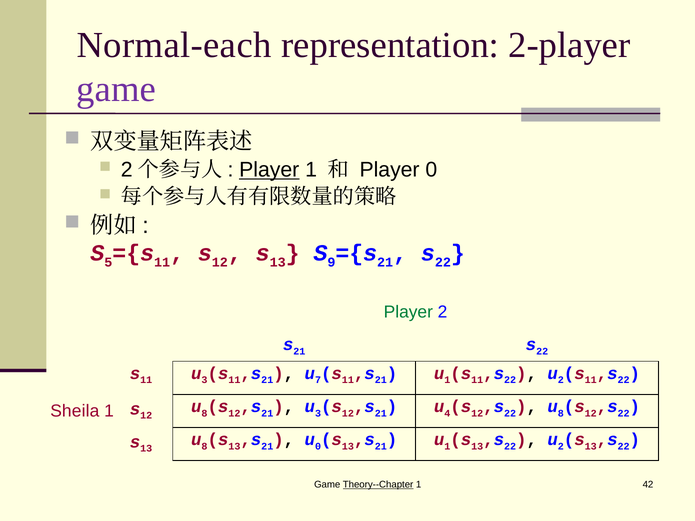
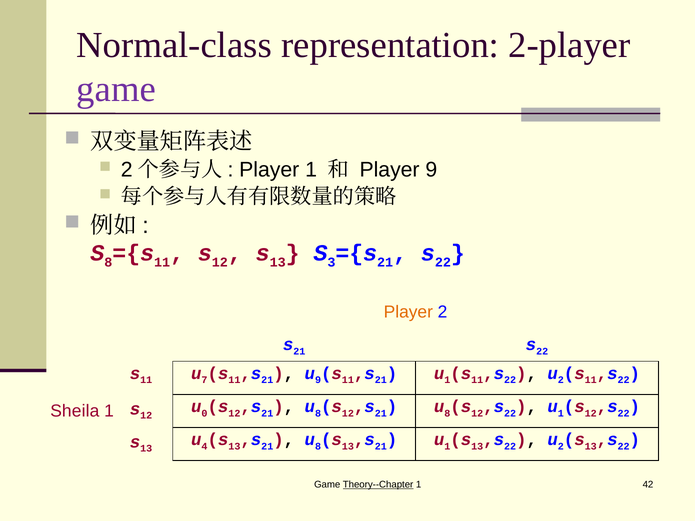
Normal-each: Normal-each -> Normal-class (174, 45)
Player underline: present -> none (269, 170)
Player 0: 0 -> 9 (431, 170)
5: 5 -> 8 (108, 262)
9: 9 -> 3 (331, 262)
Player colour: green -> orange (408, 312)
3: 3 -> 7 (205, 380)
7: 7 -> 9 (318, 380)
8: 8 -> 0 (205, 414)
3: 3 -> 8 (318, 414)
4: 4 -> 8 (447, 414)
8: 8 -> 1 (561, 414)
8: 8 -> 4 (205, 447)
0: 0 -> 8 (318, 447)
